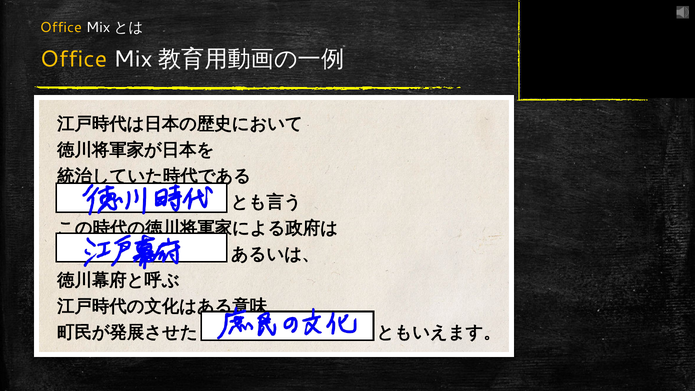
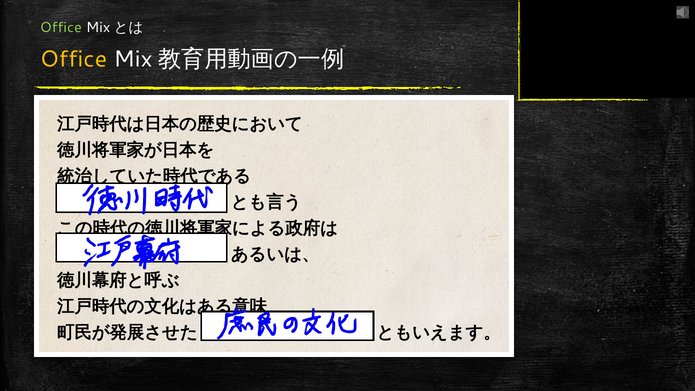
Office colour: yellow -> light green (61, 27)
